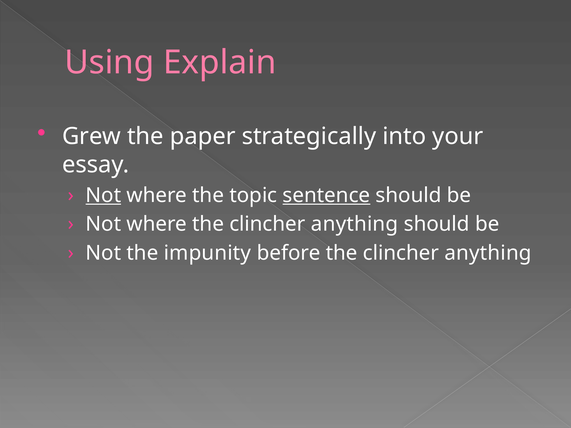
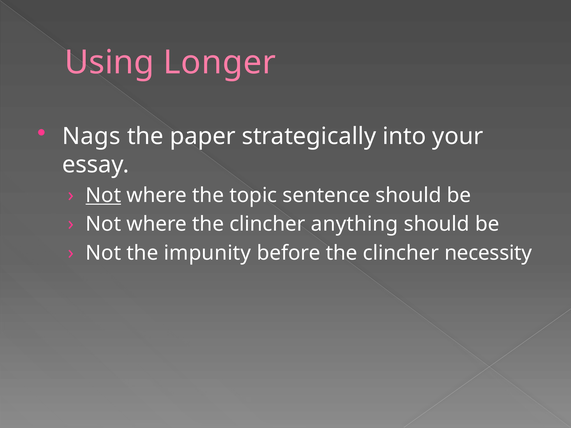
Explain: Explain -> Longer (220, 63)
Grew: Grew -> Nags (91, 136)
sentence underline: present -> none (326, 195)
before the clincher anything: anything -> necessity (488, 253)
